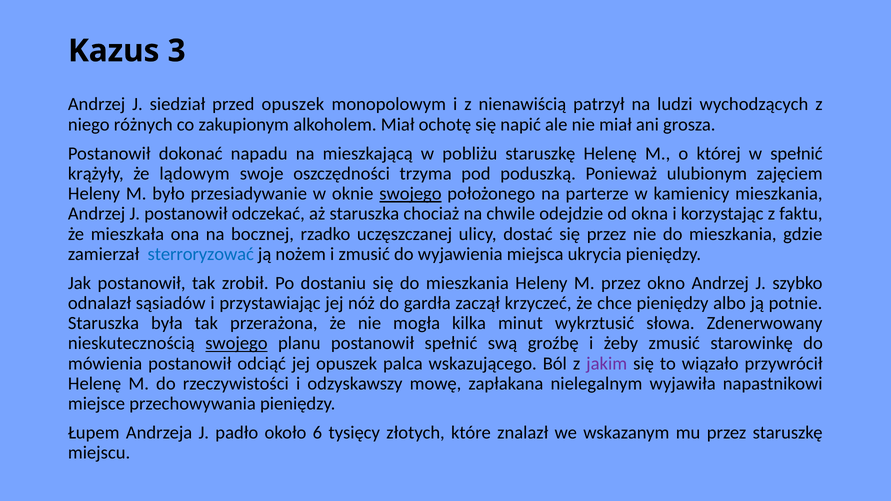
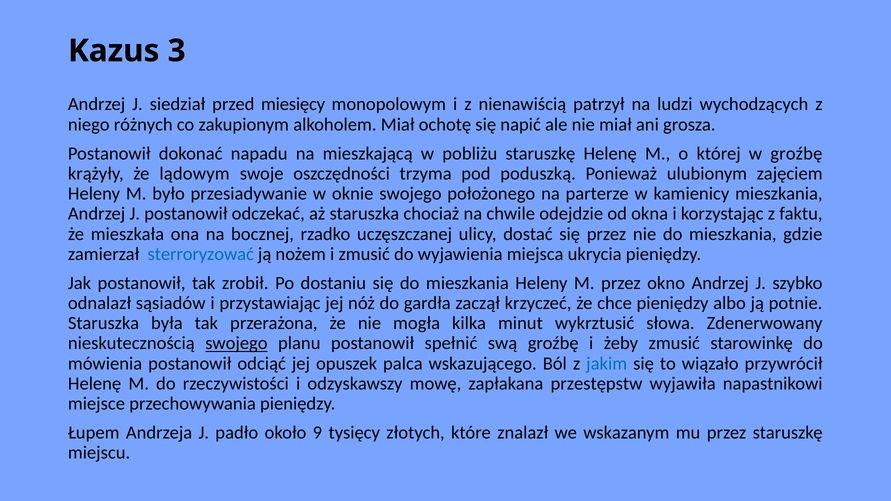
przed opuszek: opuszek -> miesięcy (293, 104)
w spełnić: spełnić -> groźbę (796, 154)
swojego underline: present -> none (410, 194)
jakim colour: purple -> blue (607, 364)
nielegalnym: nielegalnym -> przestępstw (597, 384)
6: 6 -> 9 (317, 433)
